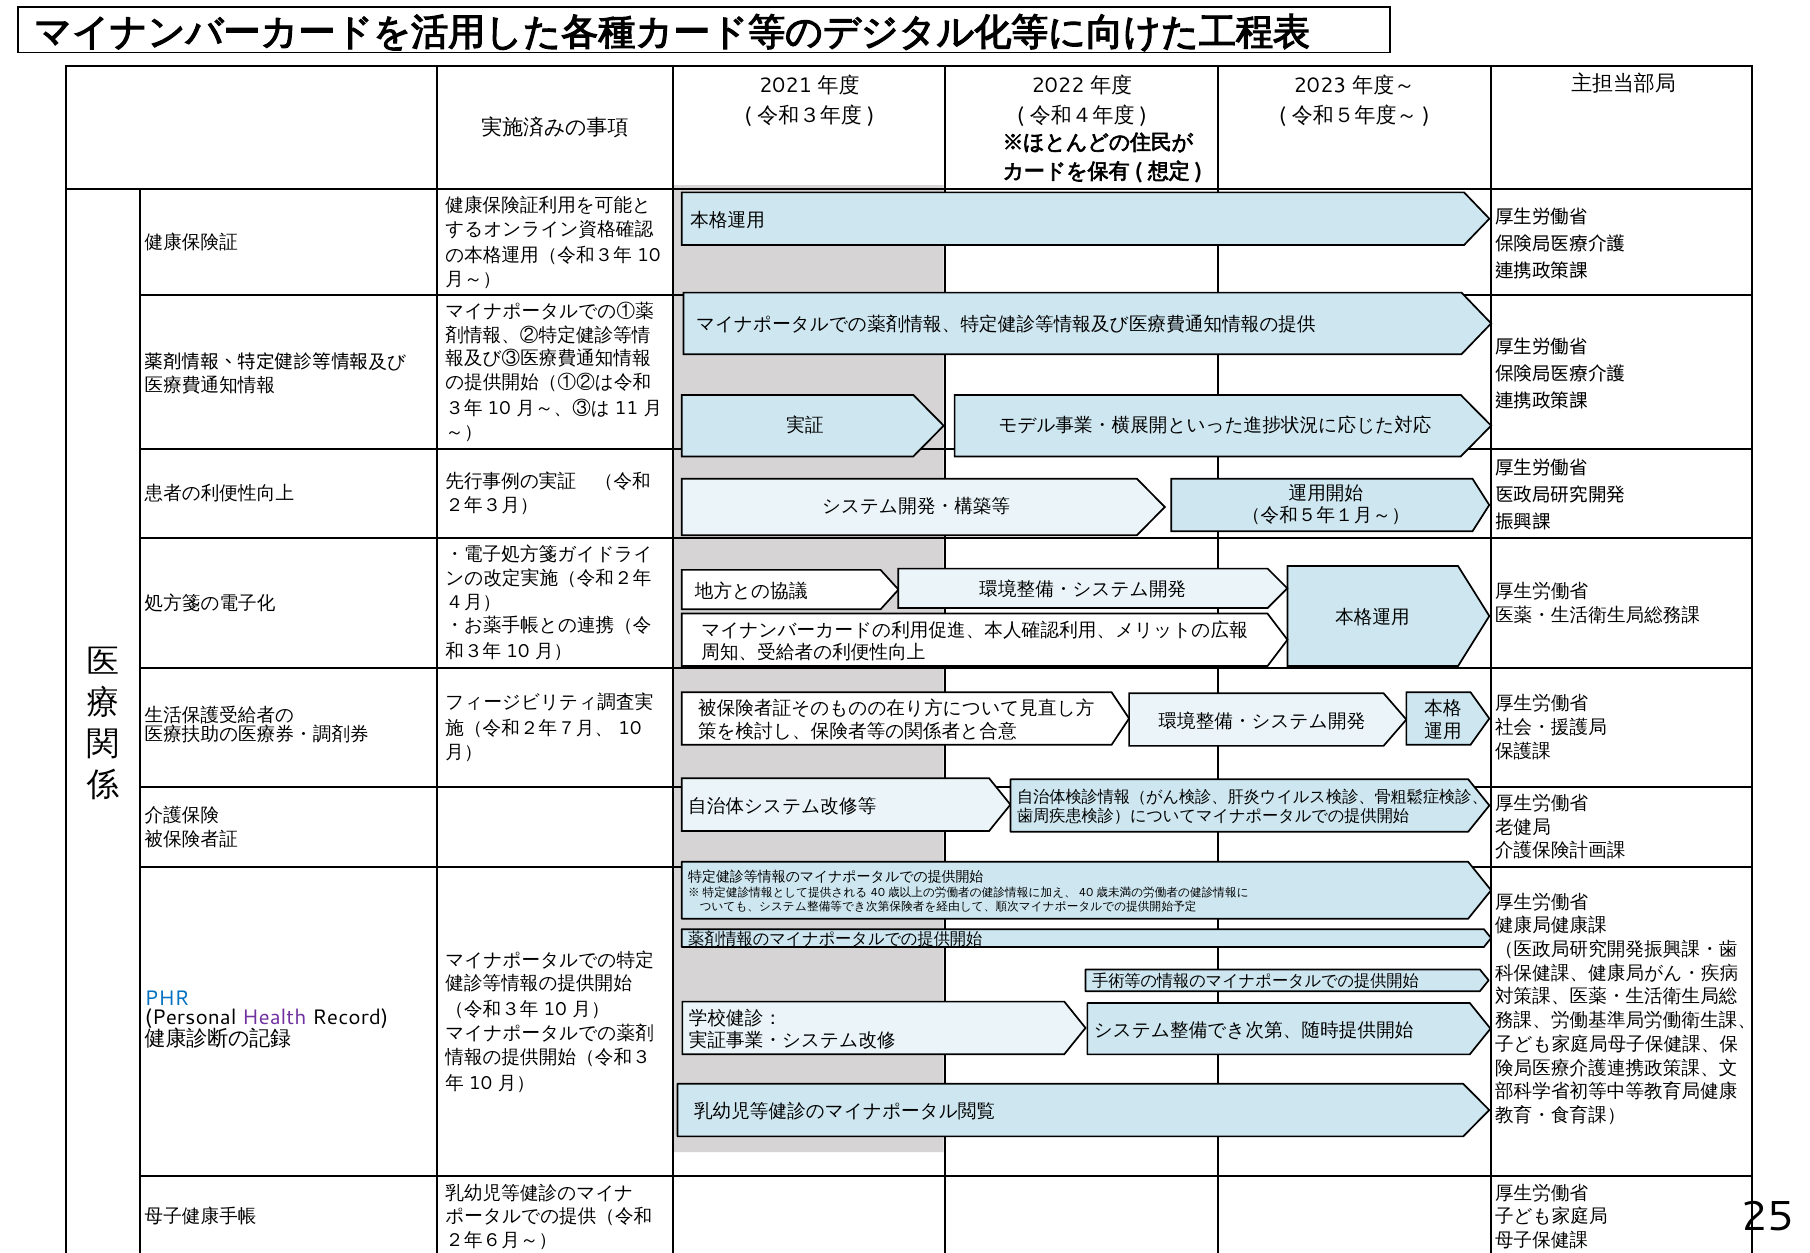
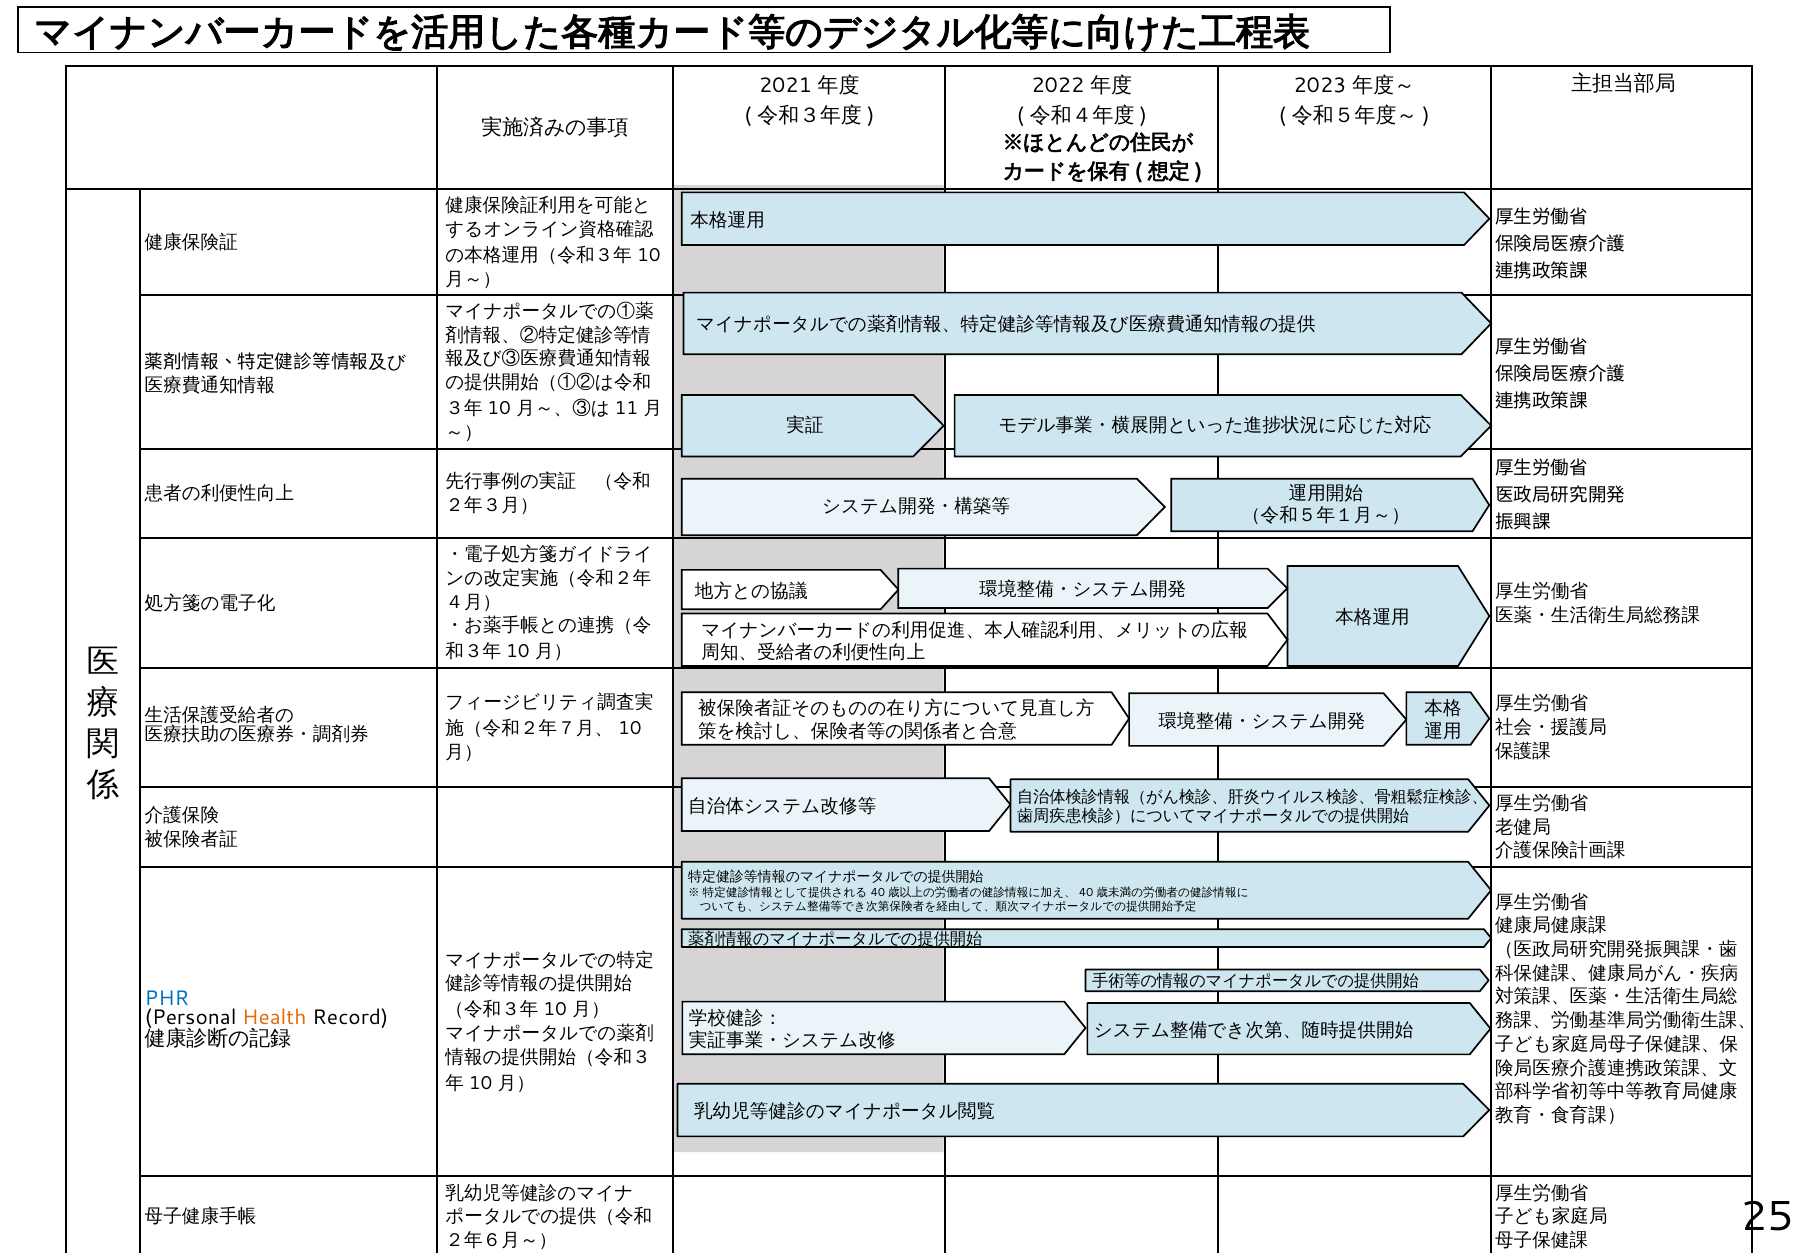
Health colour: purple -> orange (274, 1018)
